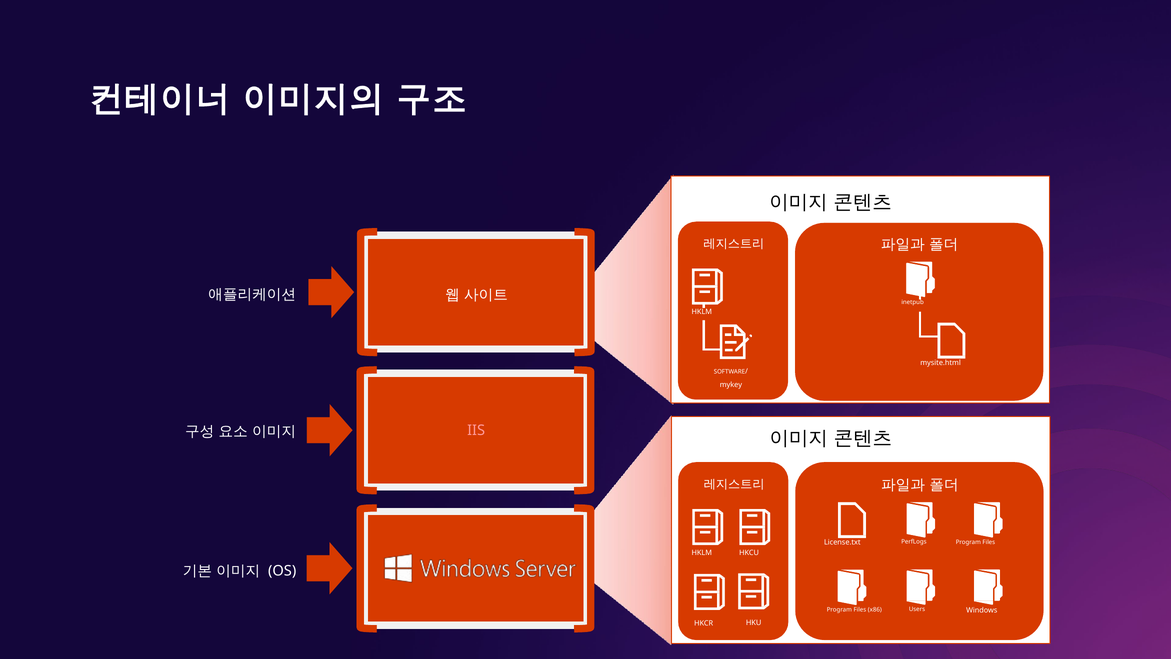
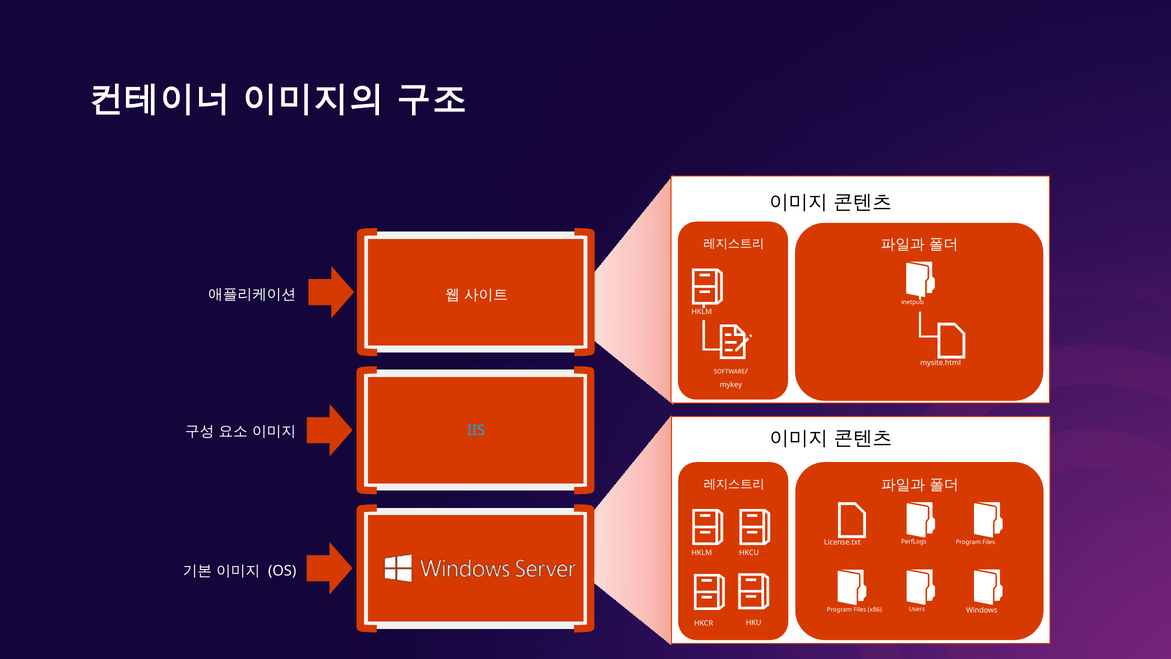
IIS colour: pink -> light blue (476, 430)
